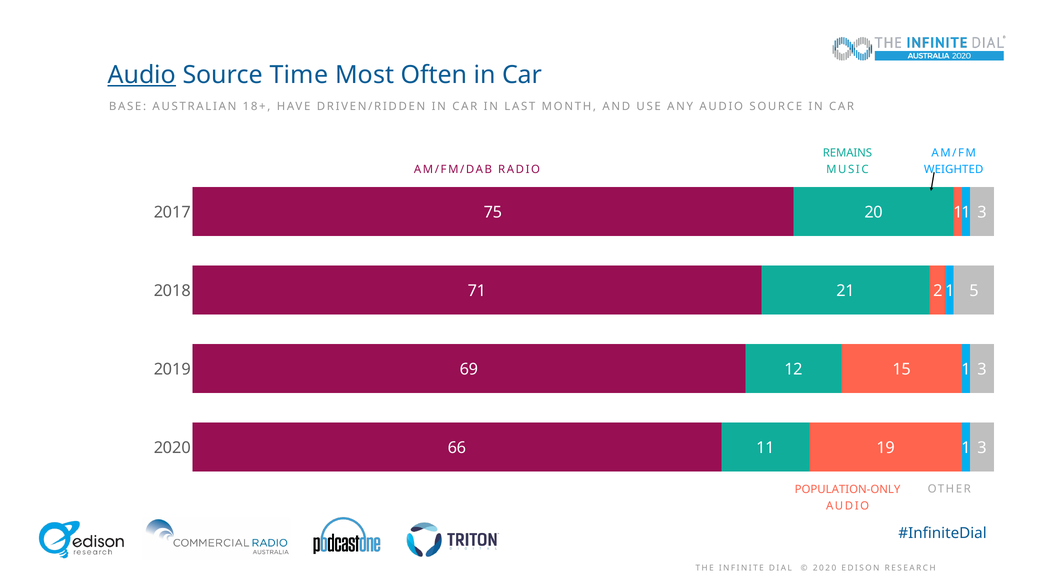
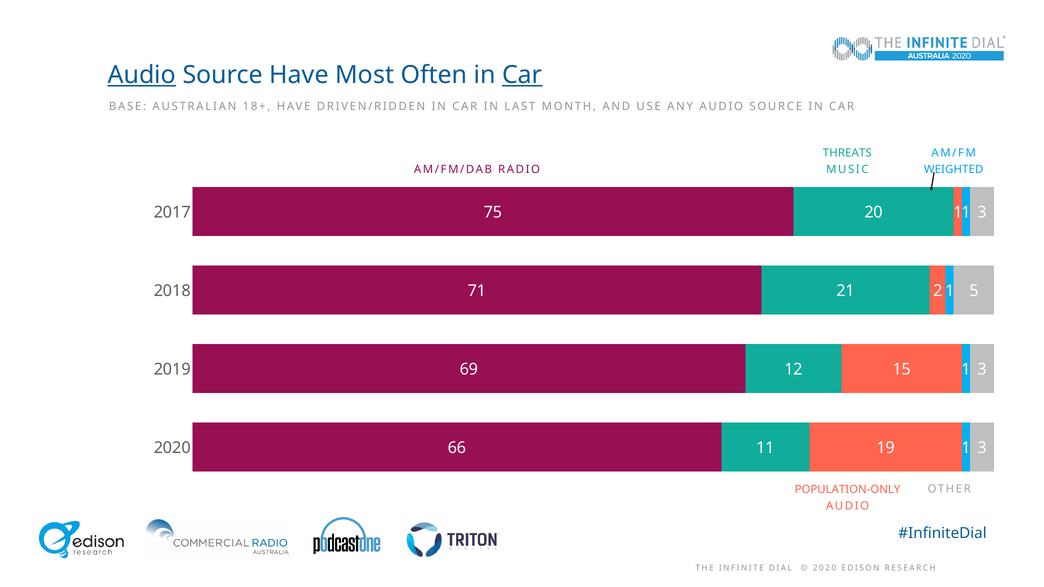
Source Time: Time -> Have (299, 75)
Car underline: none -> present (522, 75)
REMAINS: REMAINS -> THREATS (847, 153)
